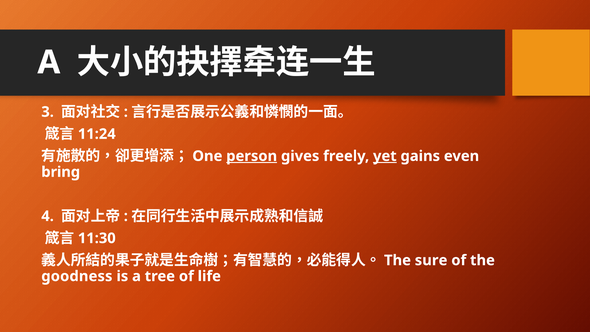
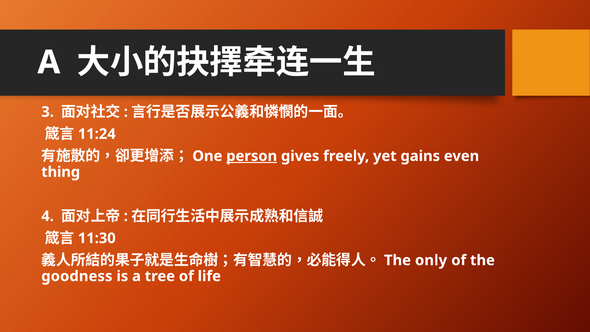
yet underline: present -> none (385, 156)
bring: bring -> thing (61, 172)
sure: sure -> only (431, 260)
